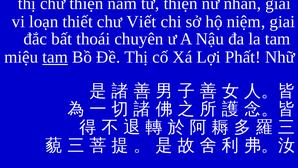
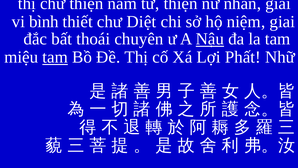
loạn: loạn -> bình (44, 22)
Viết: Viết -> Diệt (141, 22)
Nậu underline: none -> present (210, 39)
